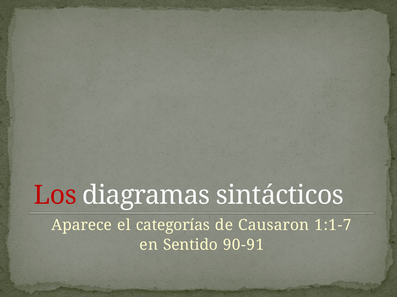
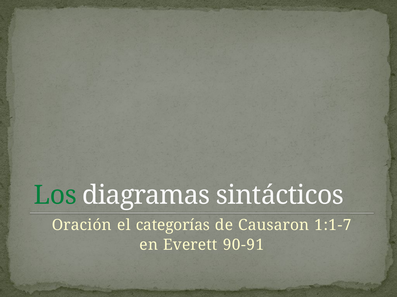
Los colour: red -> green (55, 196)
Aparece: Aparece -> Oración (82, 226)
Sentido: Sentido -> Everett (190, 245)
